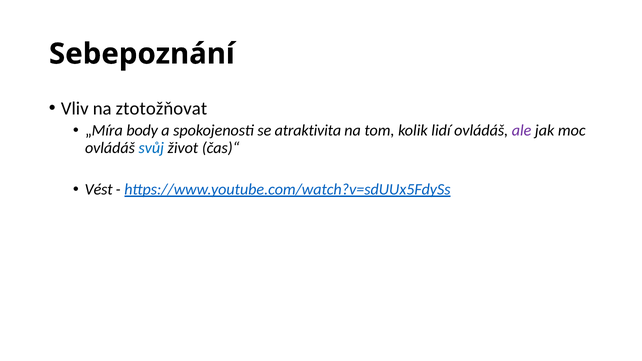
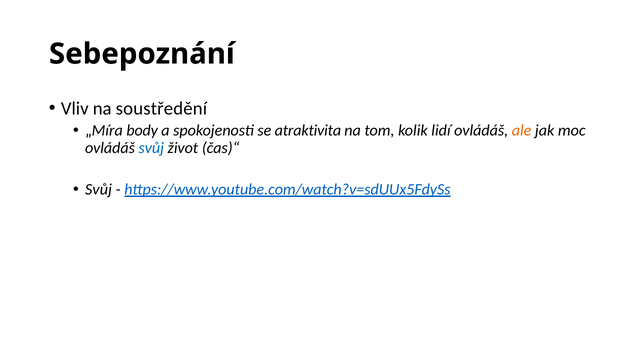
ztotožňovat: ztotožňovat -> soustředění (161, 109)
ale colour: purple -> orange (522, 131)
Vést: Vést -> Svůj (99, 190)
